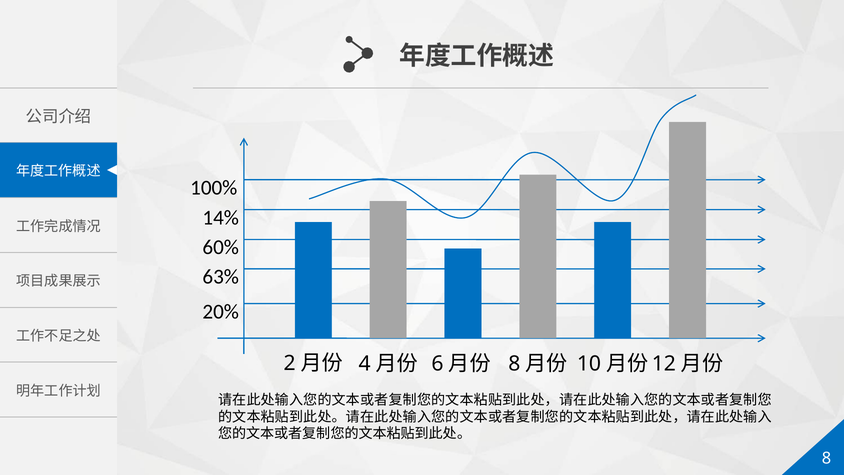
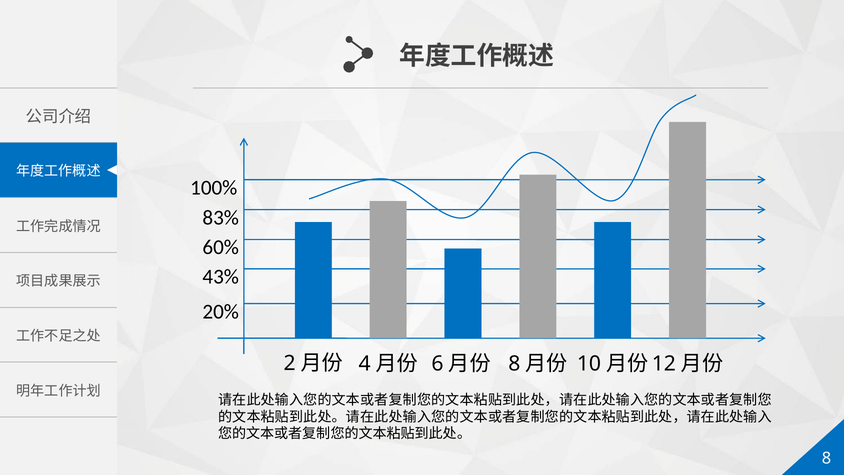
14%: 14% -> 83% (221, 218)
63%: 63% -> 43% (221, 277)
